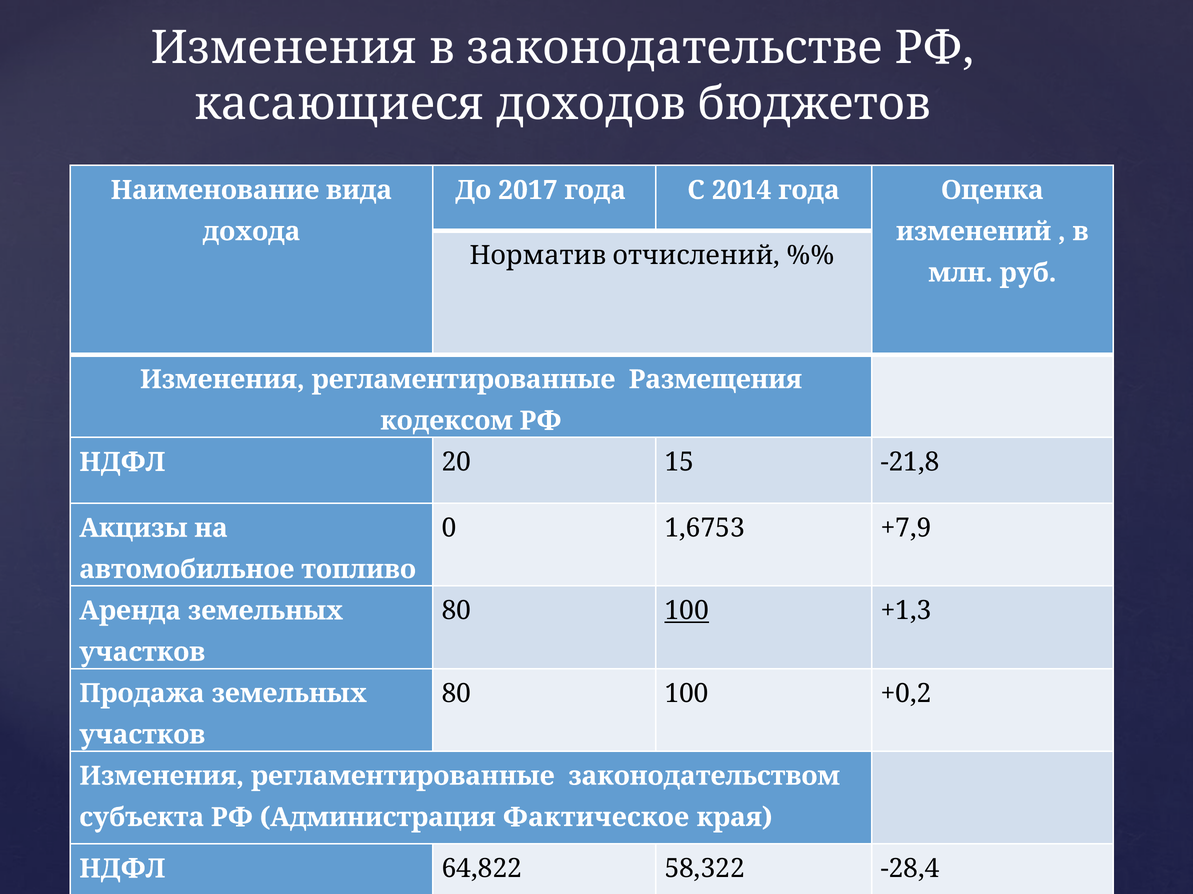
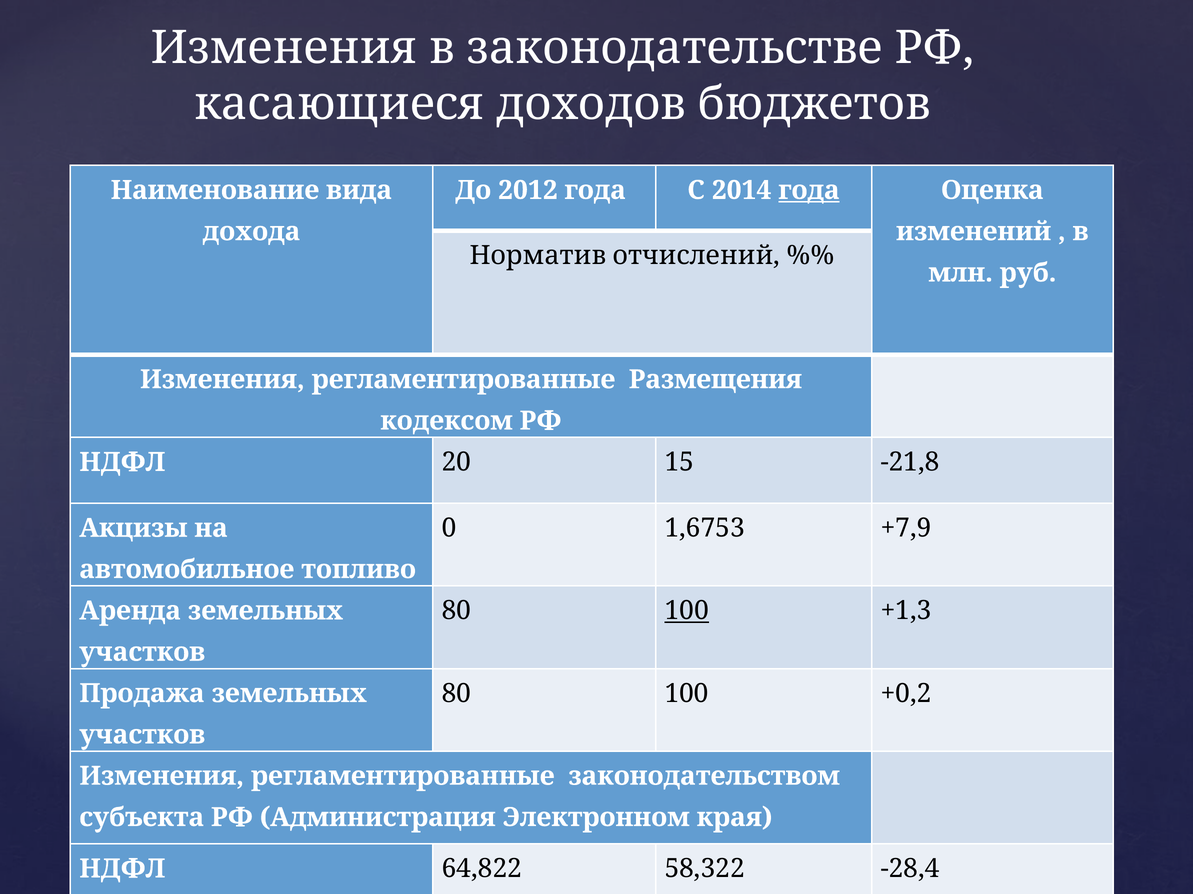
2017: 2017 -> 2012 (528, 190)
года underline: none -> present (809, 190)
Фактическое: Фактическое -> Электронном (596, 818)
